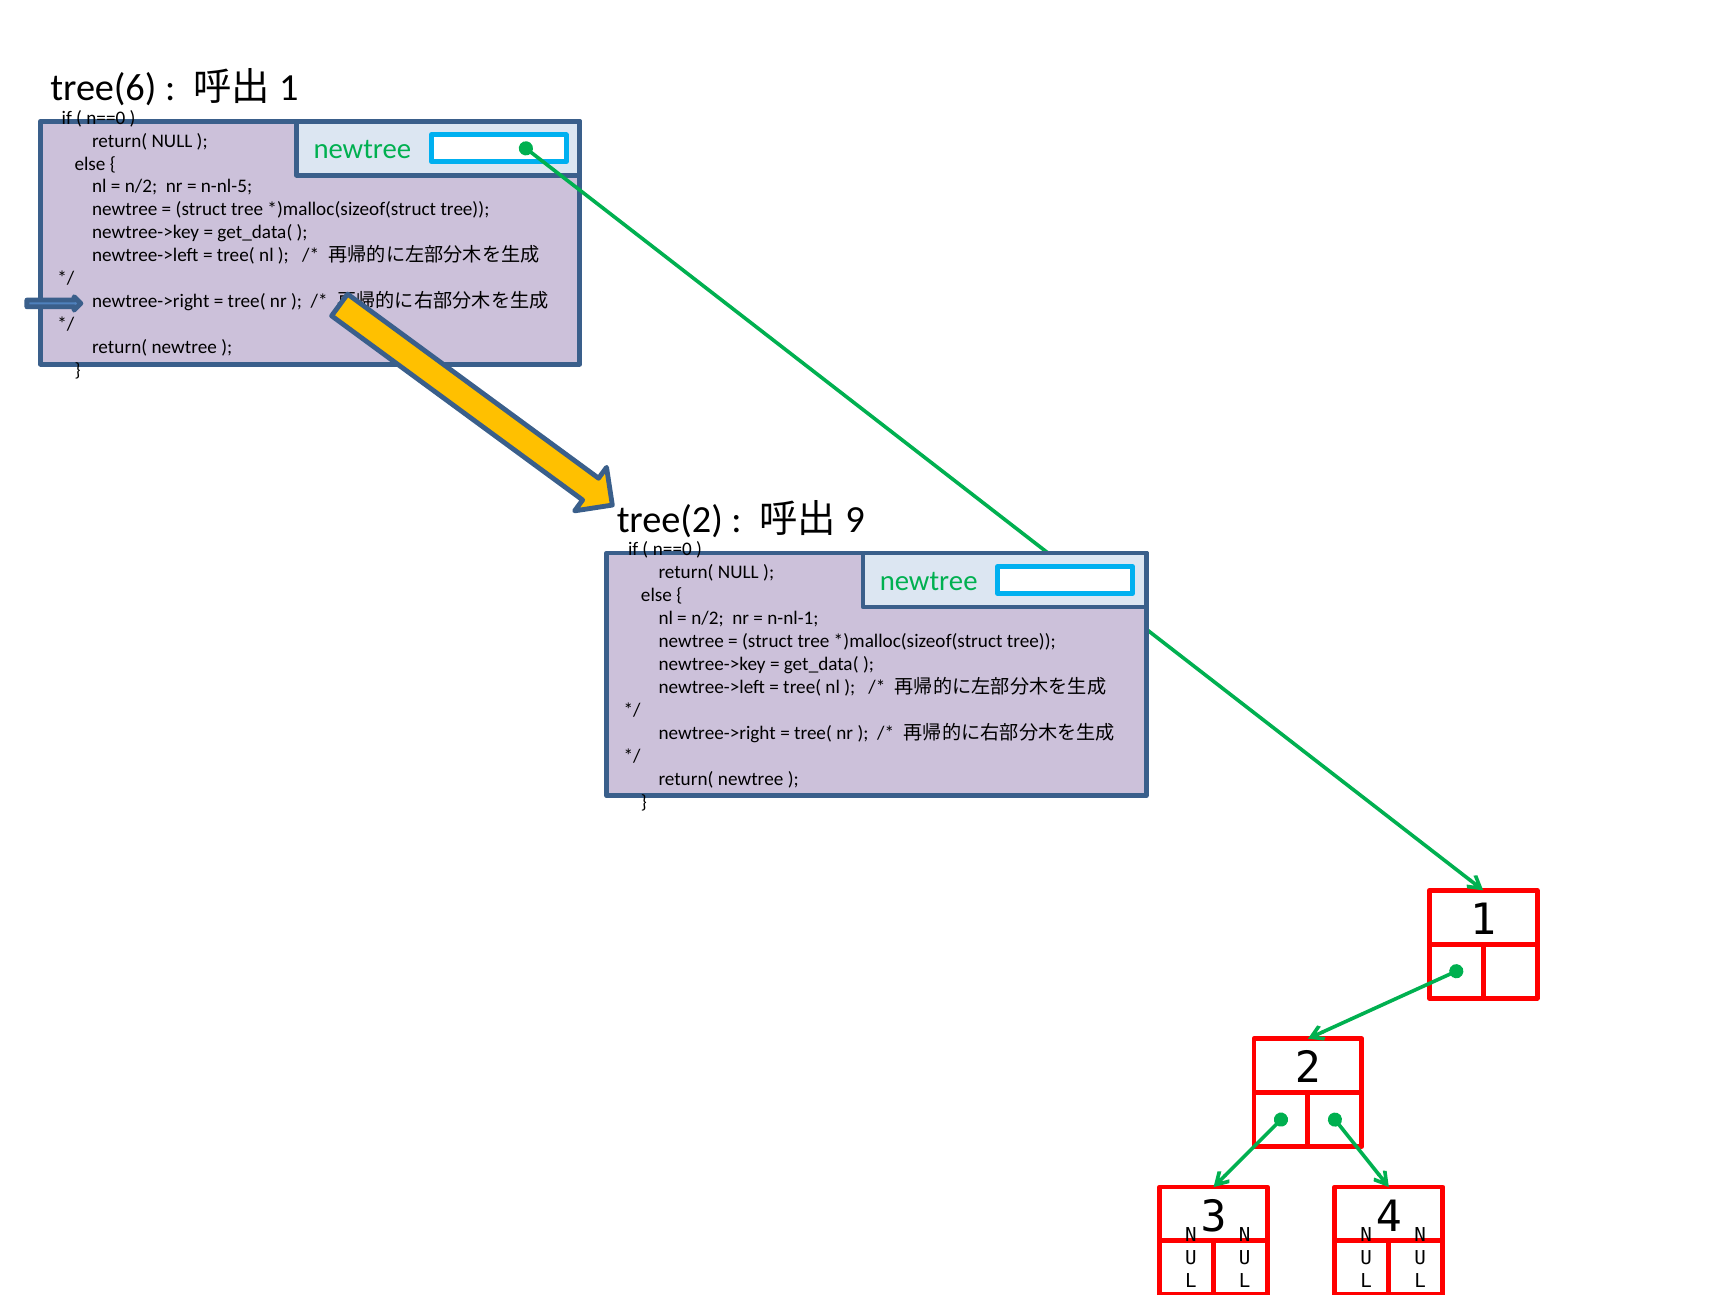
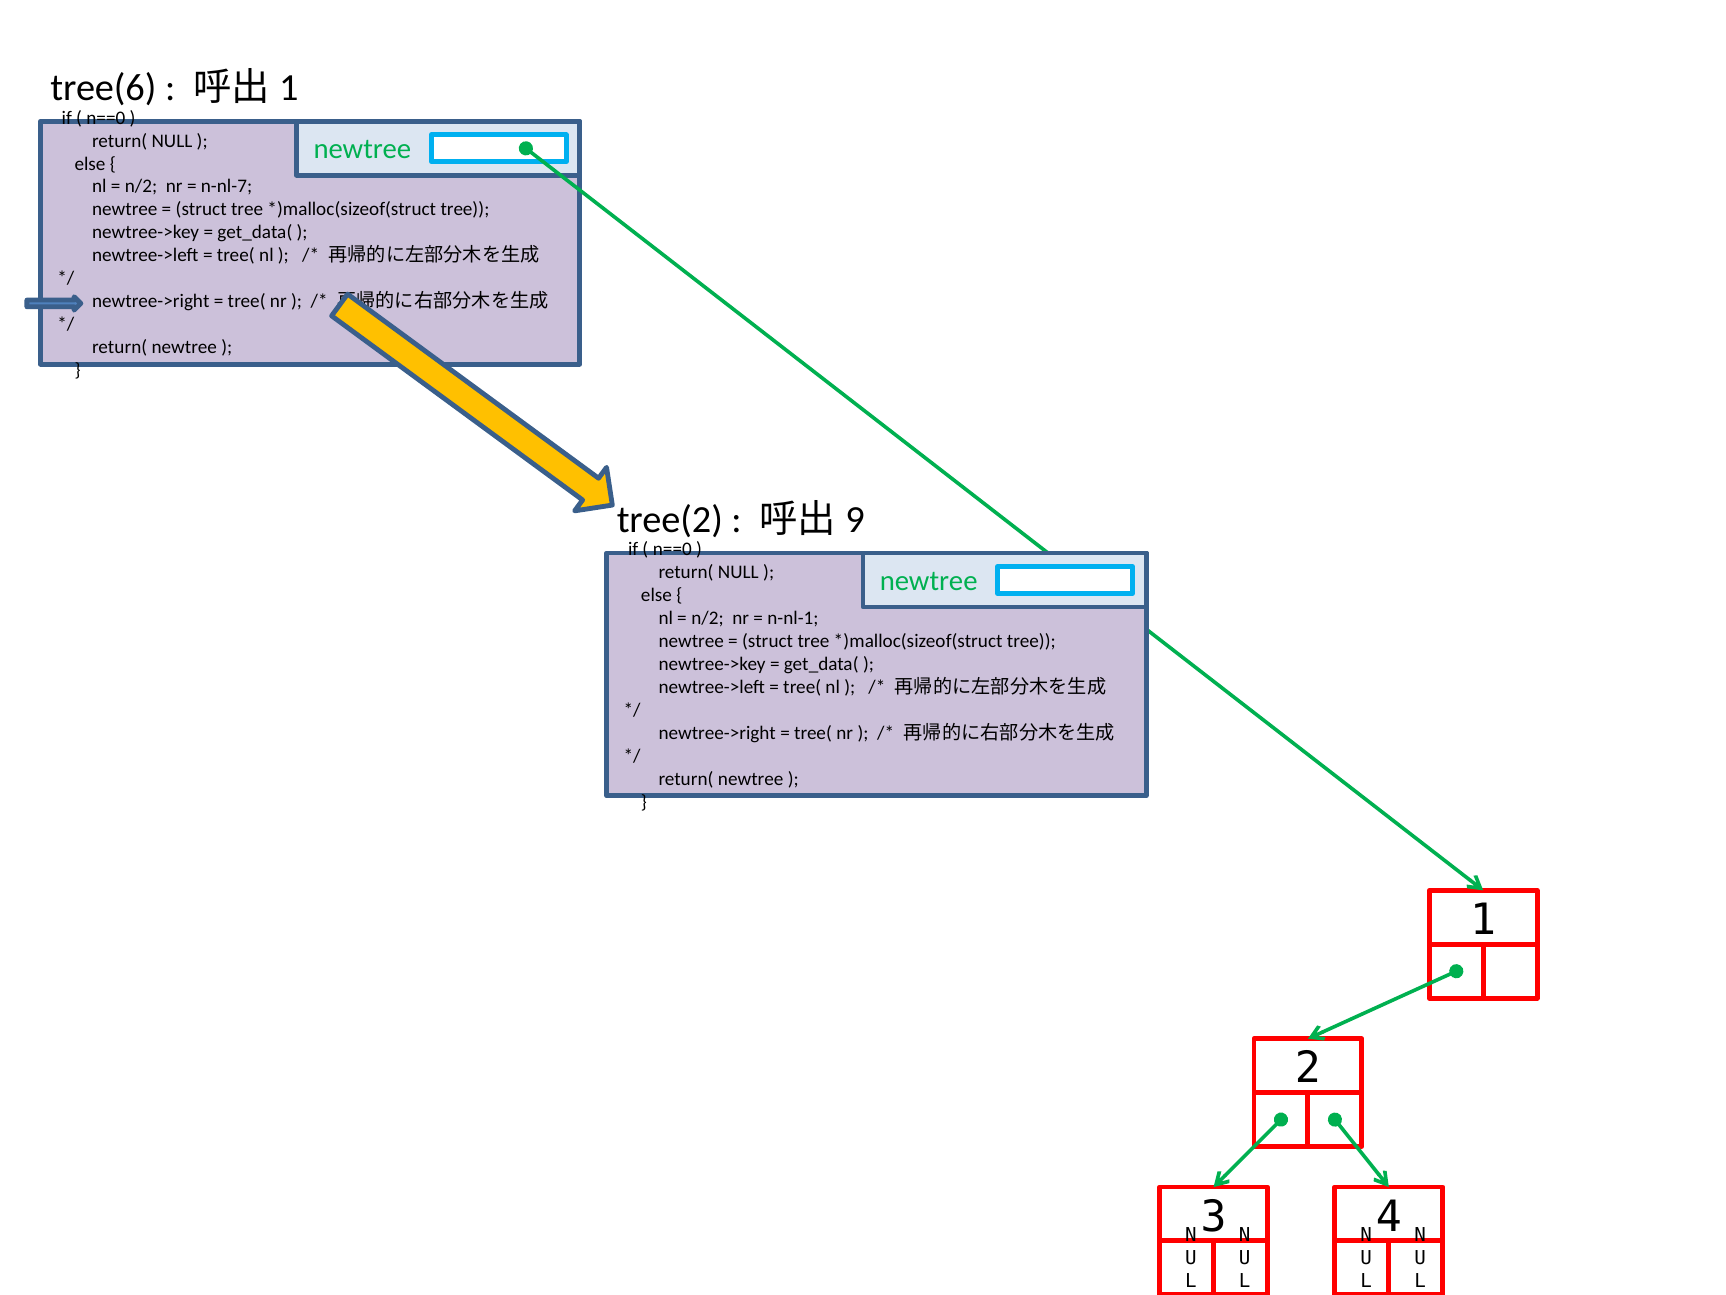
n-nl-5: n-nl-5 -> n-nl-7 (227, 187)
